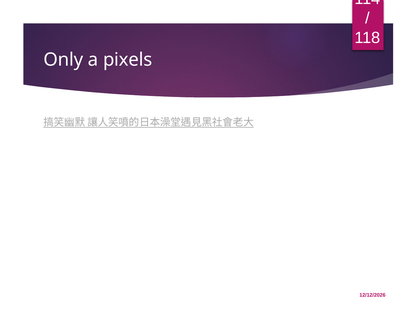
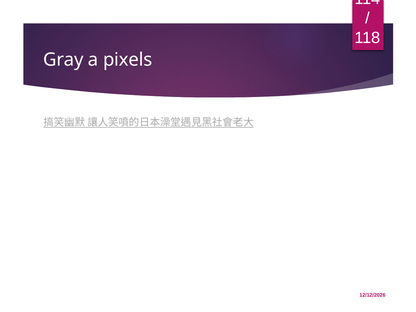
Only: Only -> Gray (63, 60)
